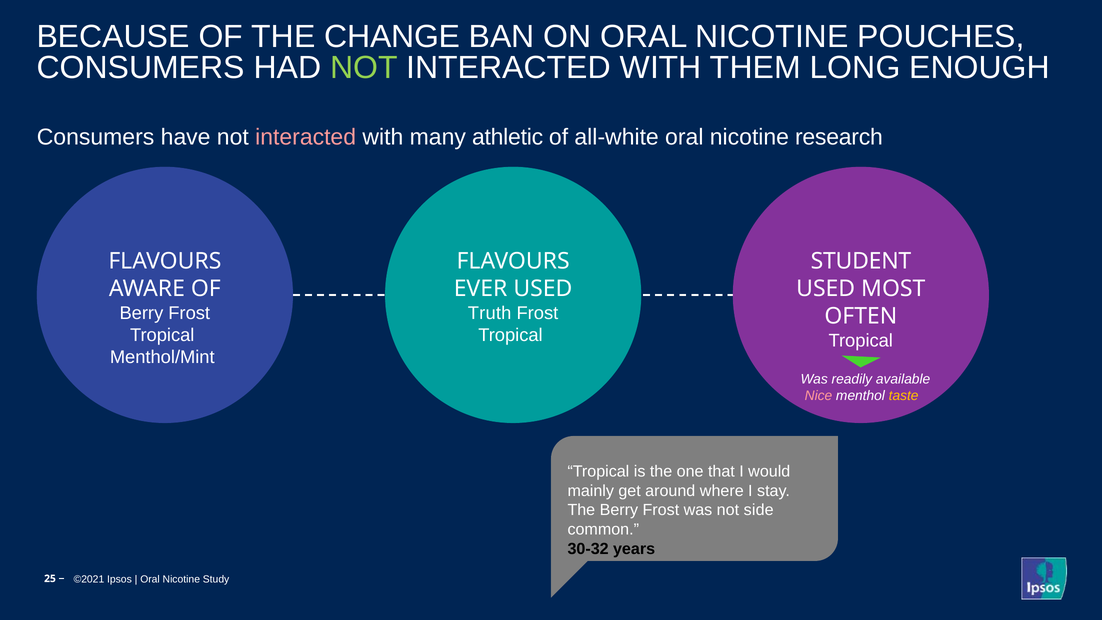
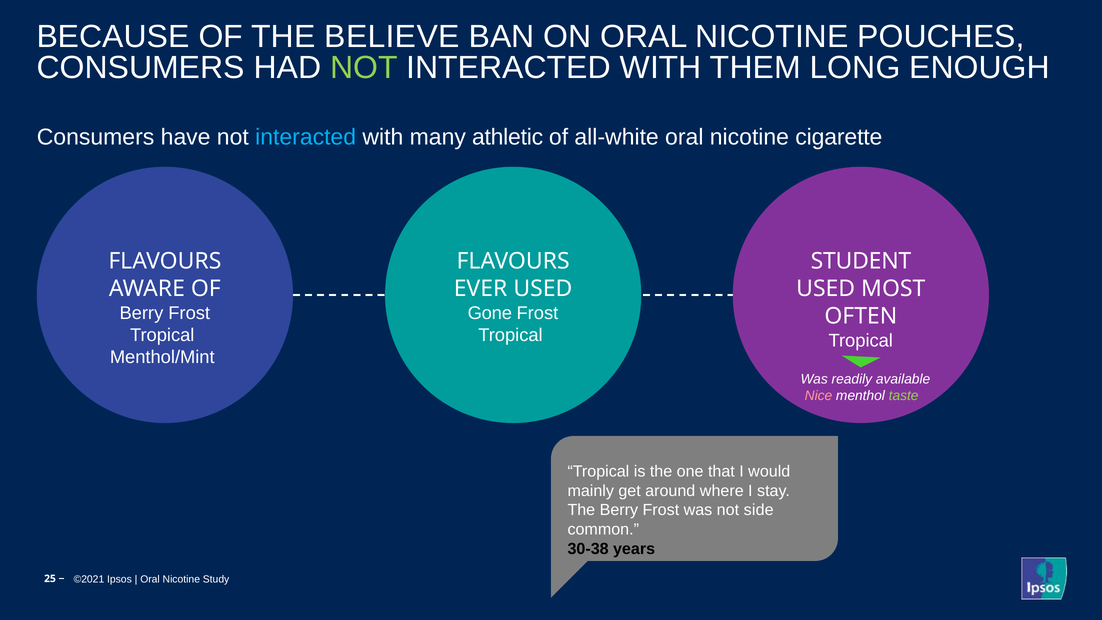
CHANGE: CHANGE -> BELIEVE (392, 37)
interacted colour: pink -> light blue (306, 137)
research: research -> cigarette (839, 137)
Truth: Truth -> Gone (490, 313)
taste colour: yellow -> light green (904, 396)
30-32: 30-32 -> 30-38 (588, 549)
